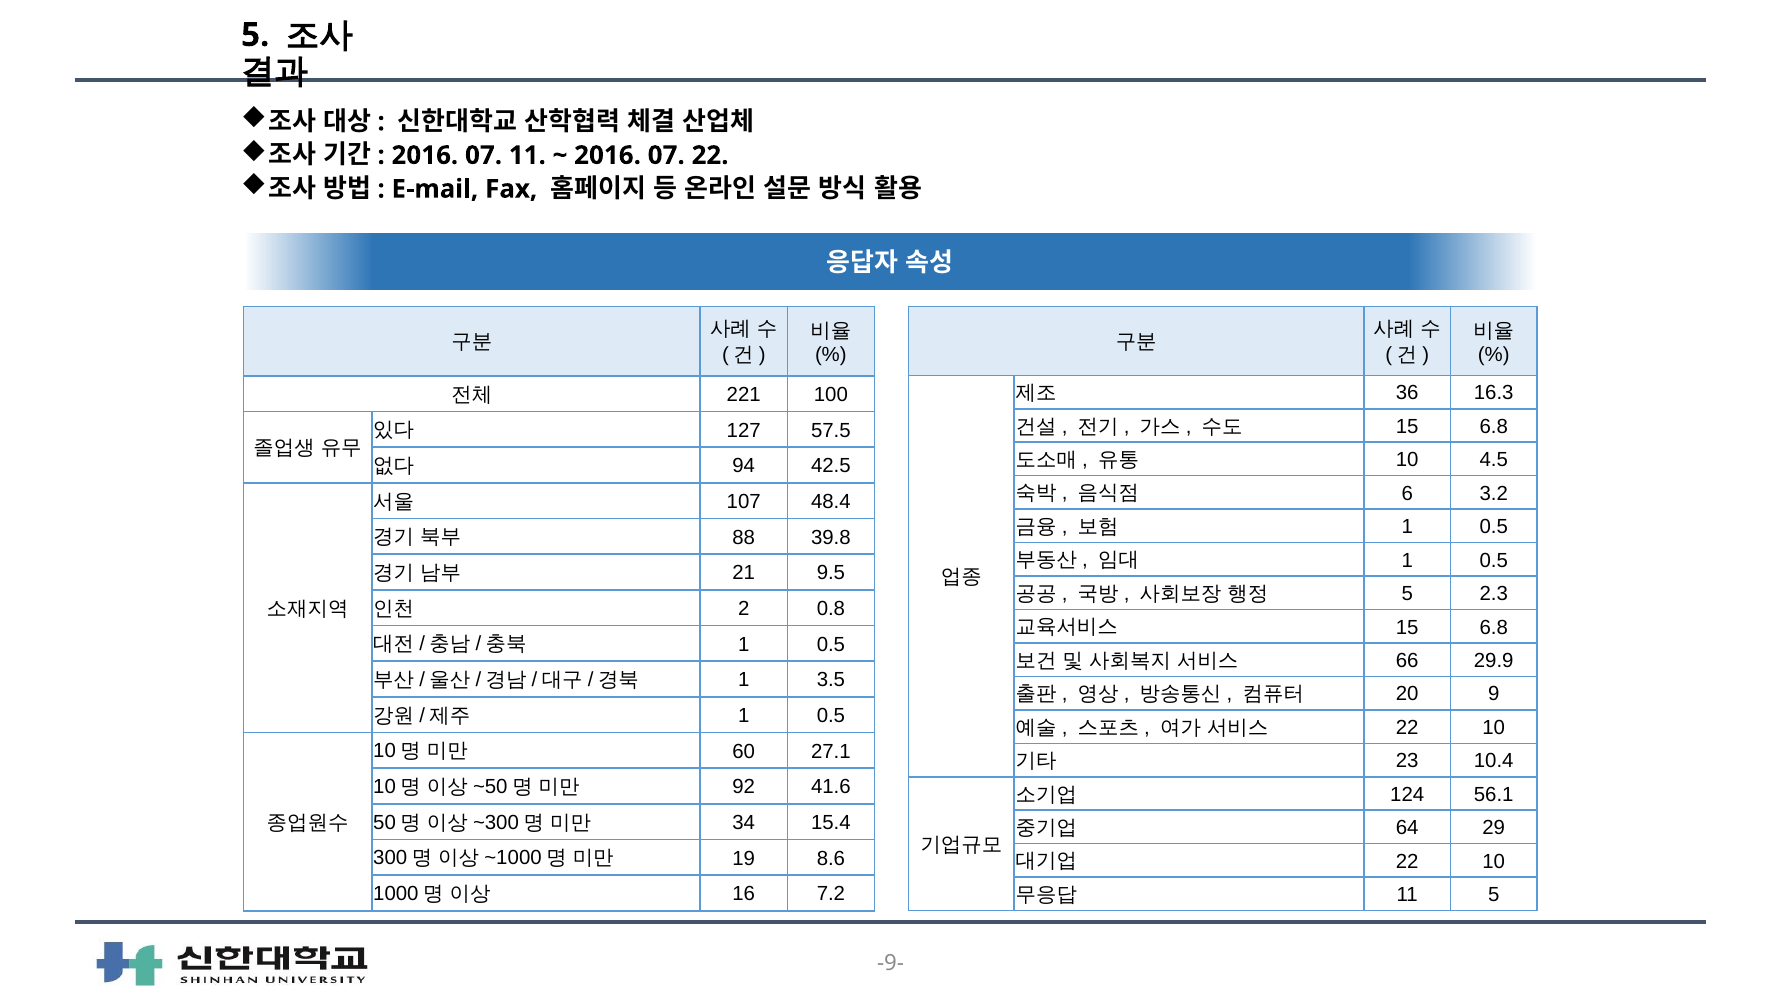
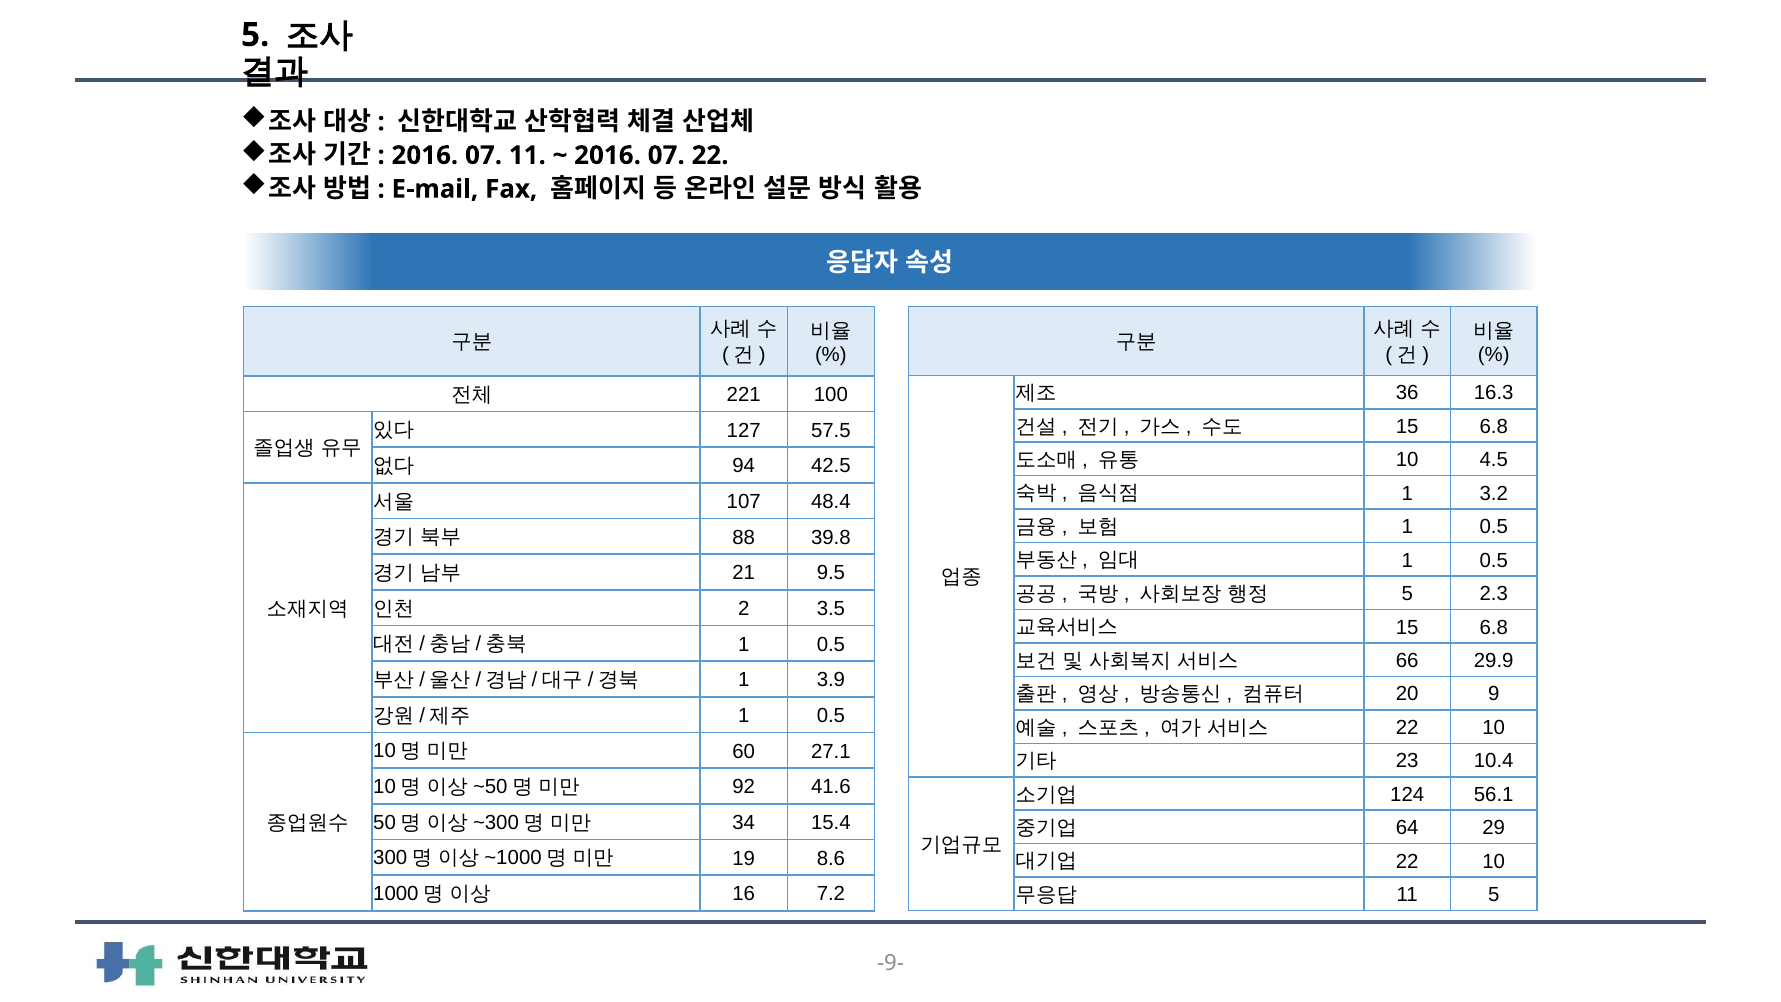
6: 6 -> 1 (1407, 493)
0.8: 0.8 -> 3.5 (831, 609)
3.5: 3.5 -> 3.9 (831, 680)
